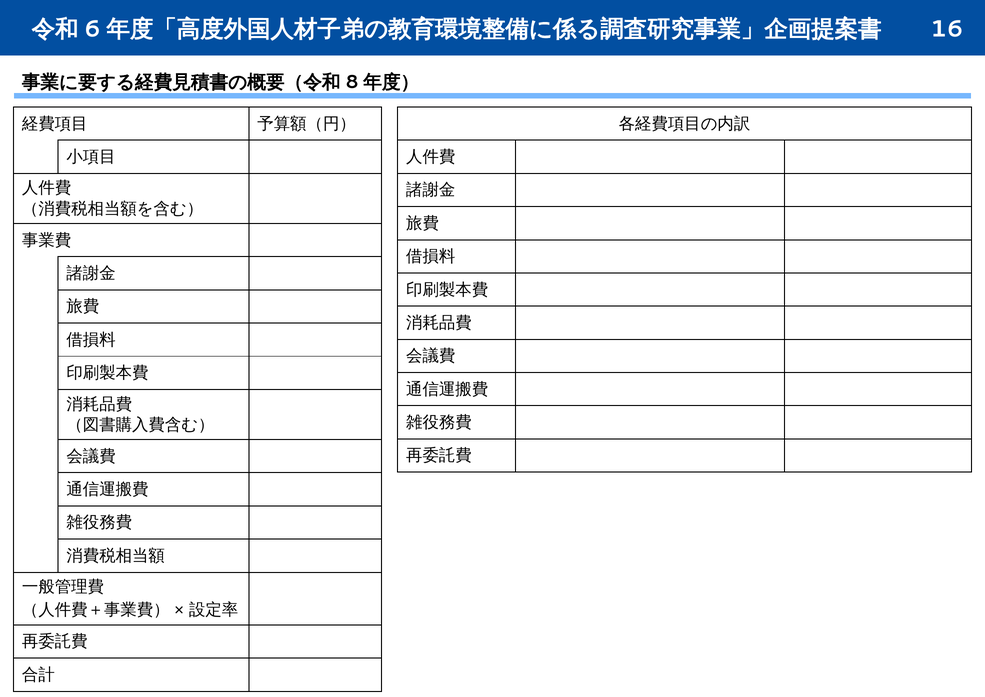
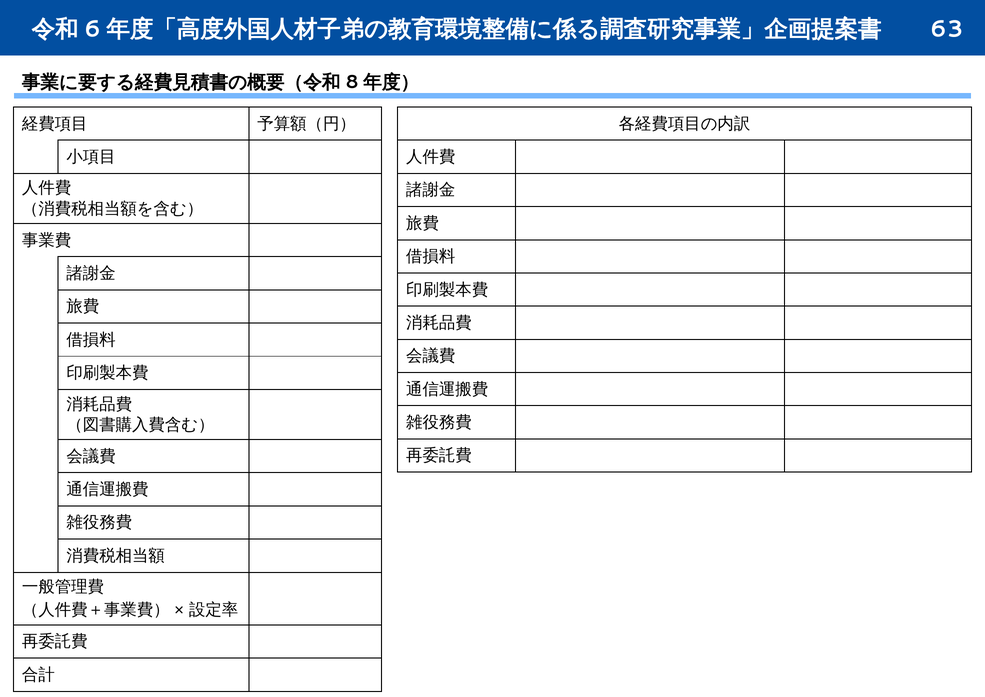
16: 16 -> 63 (947, 29)
